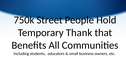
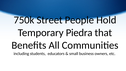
Thank: Thank -> Piedra (79, 33)
